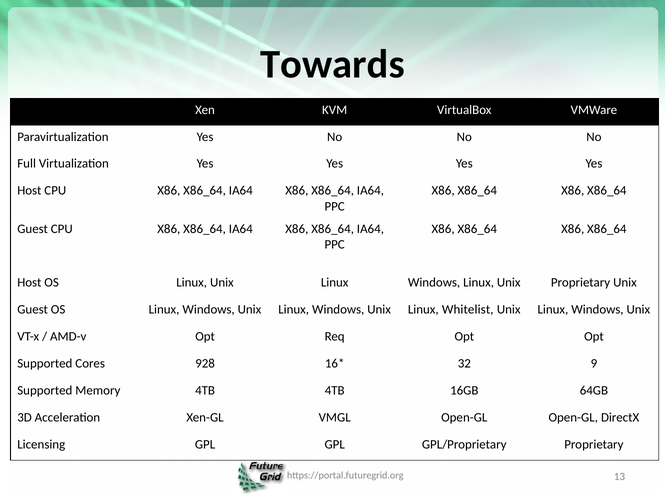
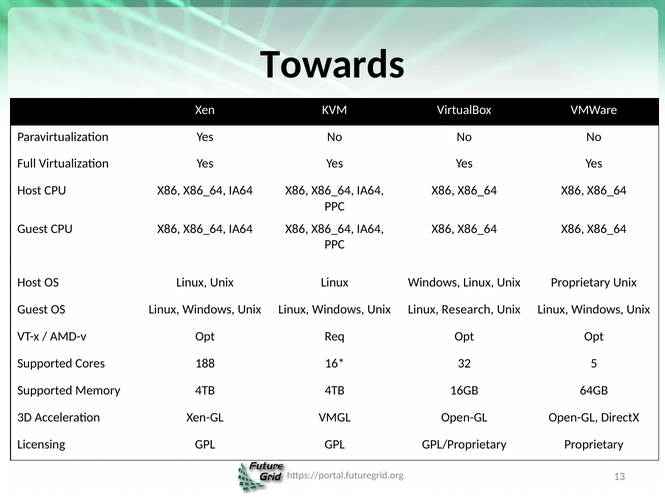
Whitelist: Whitelist -> Research (468, 309)
928: 928 -> 188 (205, 363)
9: 9 -> 5 (594, 363)
